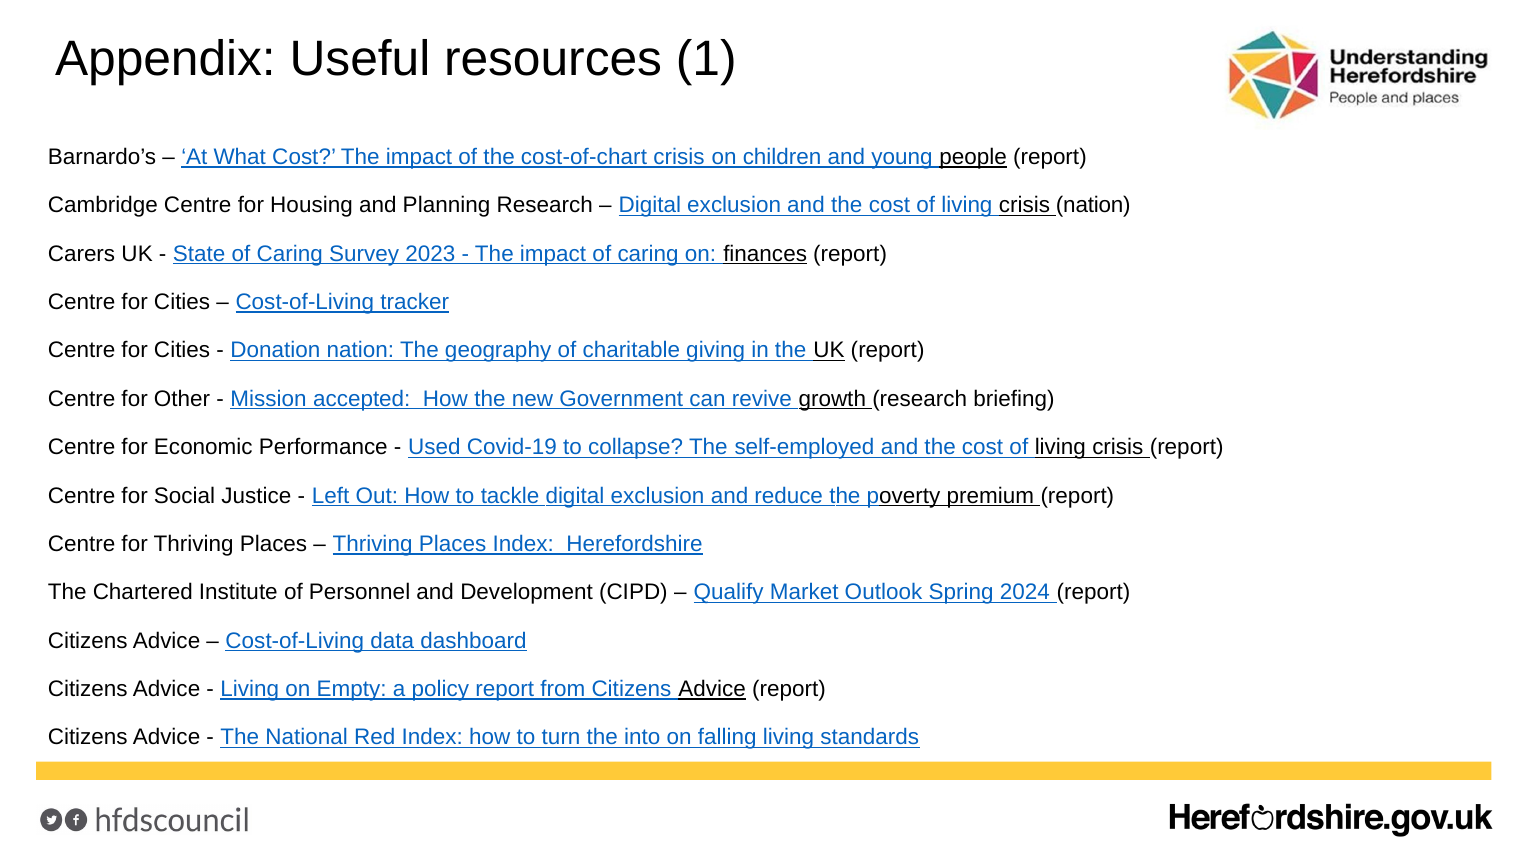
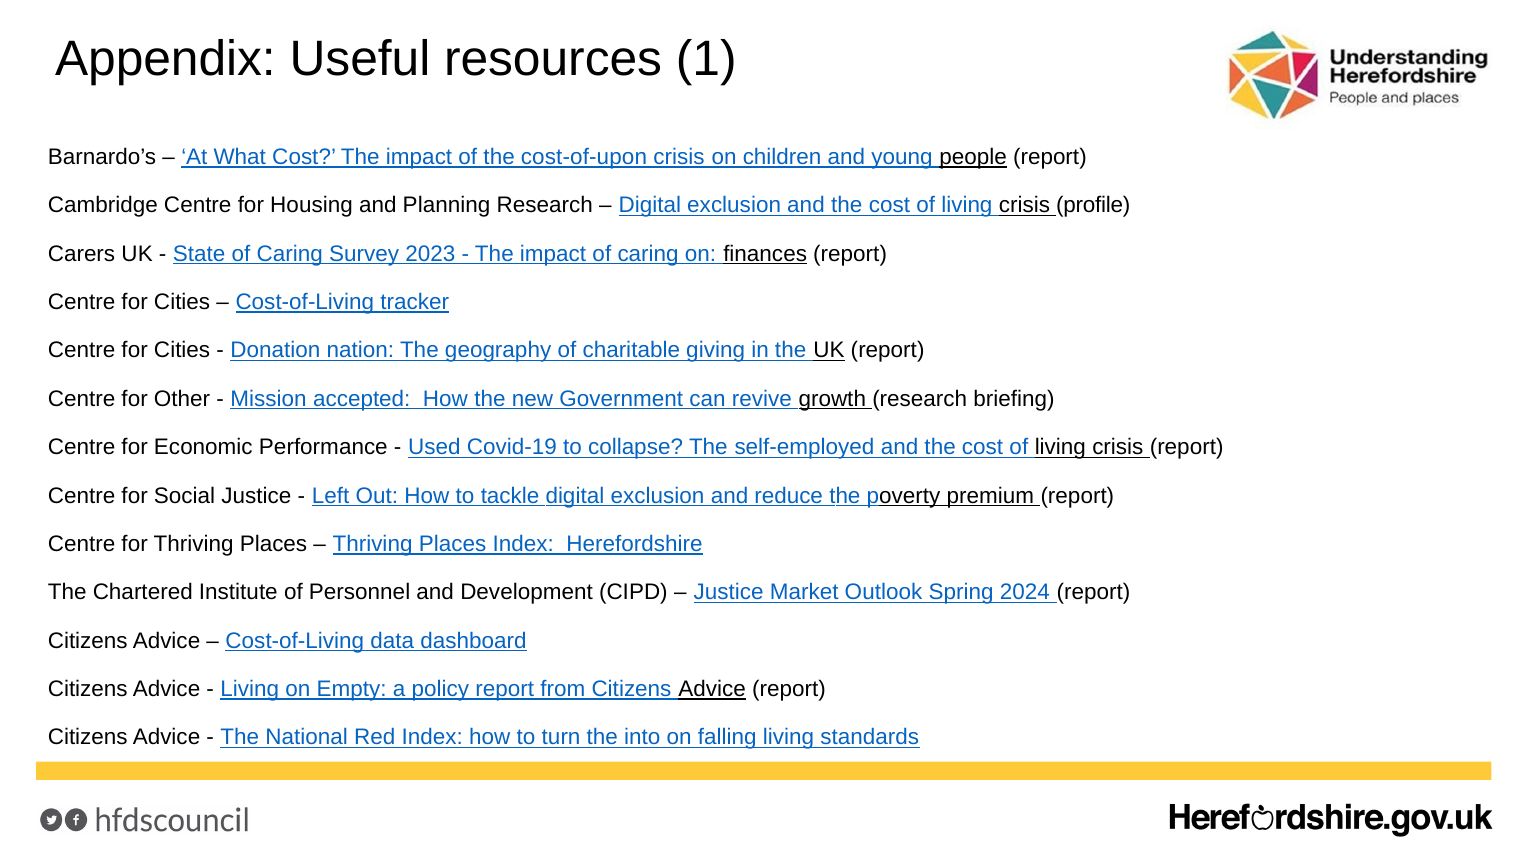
cost-of-chart: cost-of-chart -> cost-of-upon (584, 157)
crisis nation: nation -> profile (1093, 205)
Qualify: Qualify -> Justice (729, 592)
